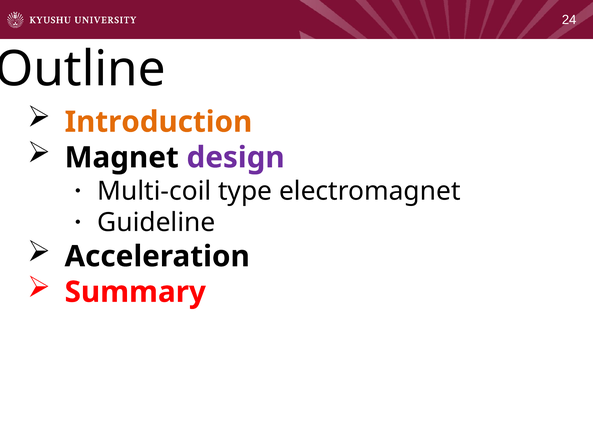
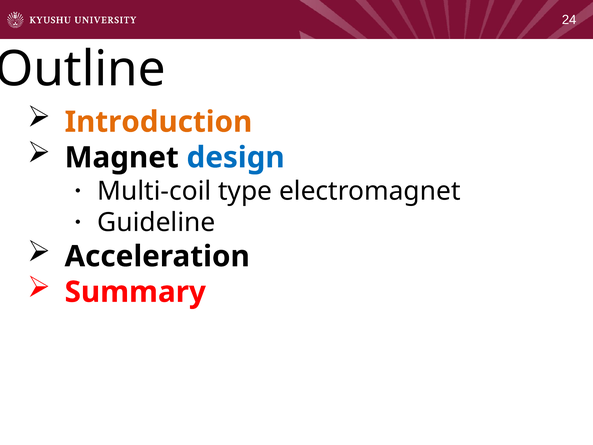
design colour: purple -> blue (236, 157)
